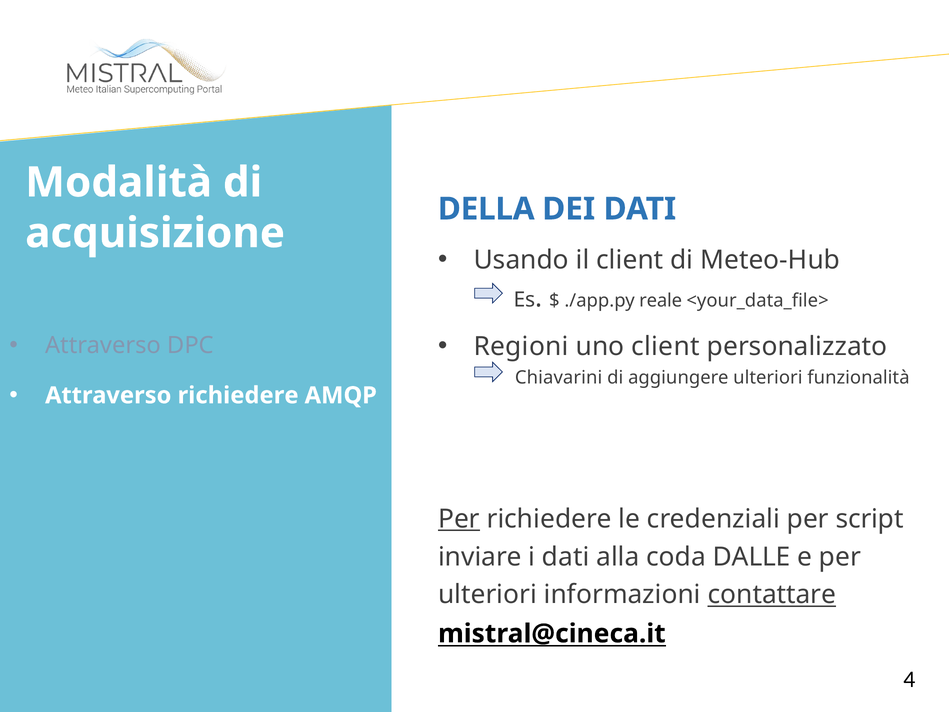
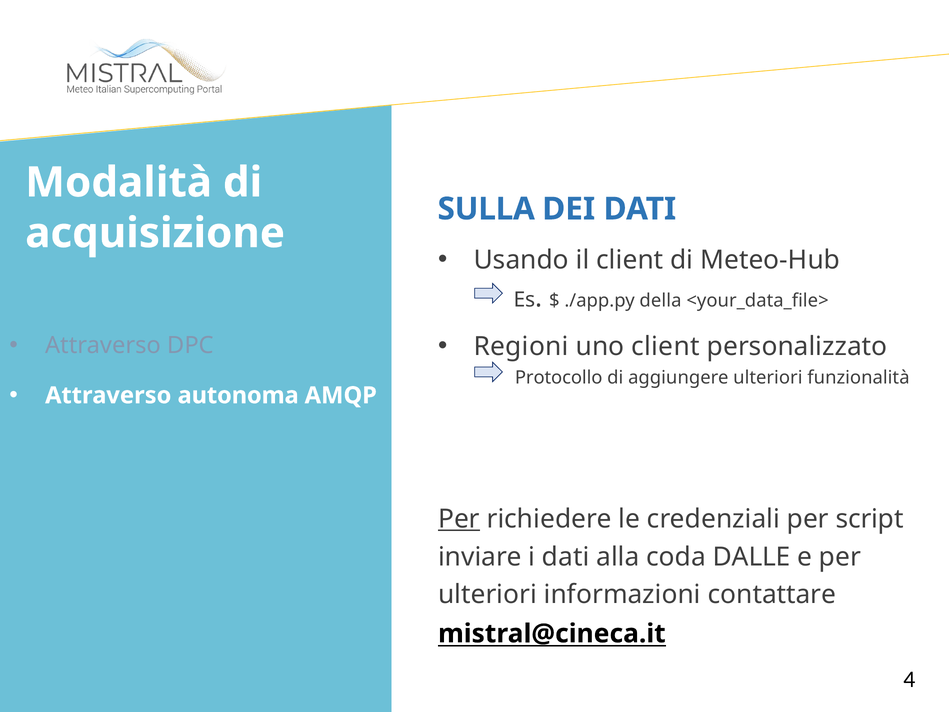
DELLA: DELLA -> SULLA (486, 209)
reale: reale -> della (661, 301)
Chiavarini: Chiavarini -> Protocollo (559, 377)
Attraverso richiedere: richiedere -> autonoma (238, 395)
contattare underline: present -> none (772, 595)
